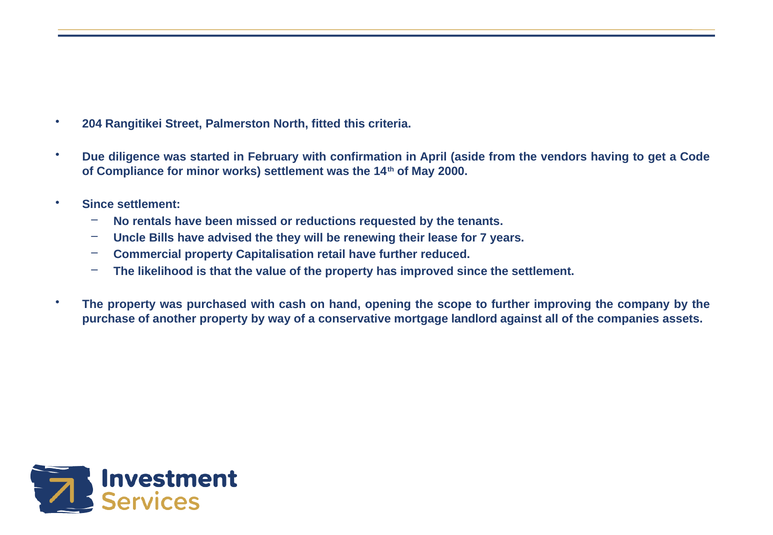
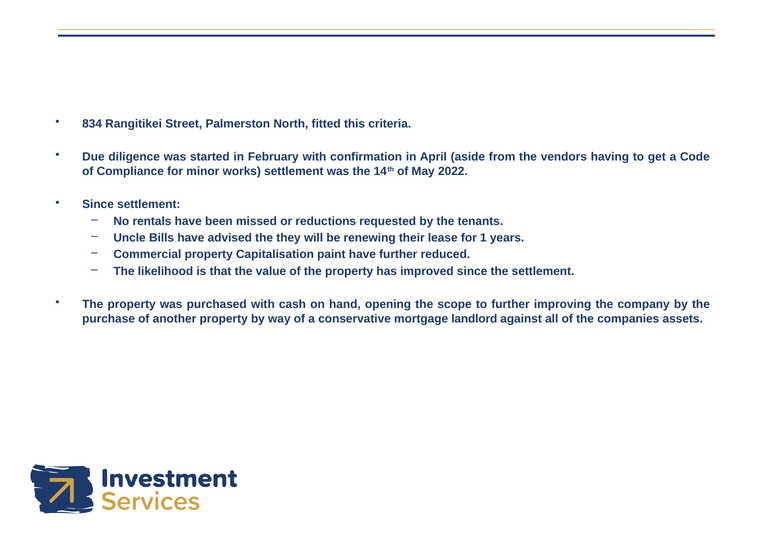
204: 204 -> 834 (92, 124)
2000: 2000 -> 2022 (453, 171)
7: 7 -> 1 (483, 238)
retail: retail -> paint (331, 255)
